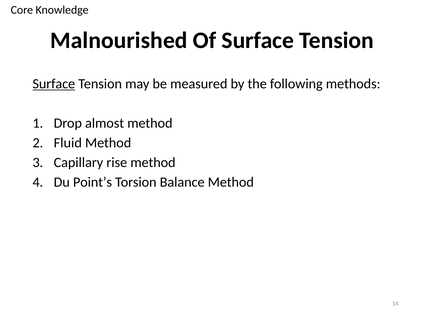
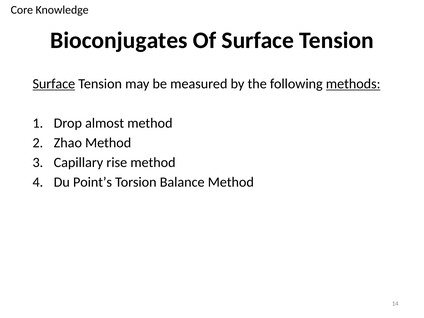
Malnourished: Malnourished -> Bioconjugates (119, 40)
methods underline: none -> present (353, 84)
Fluid: Fluid -> Zhao (68, 143)
